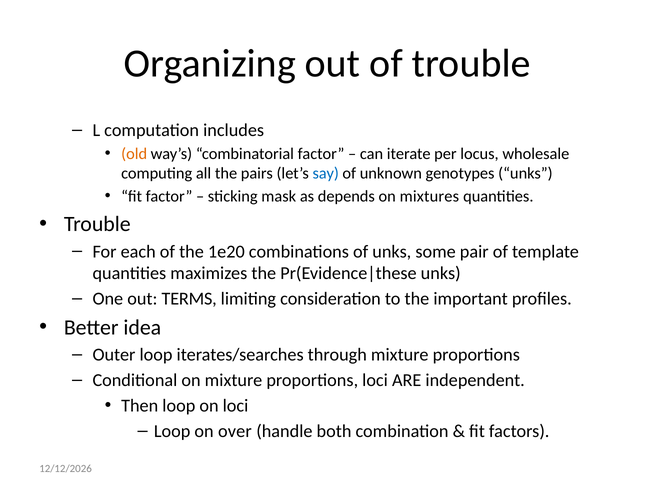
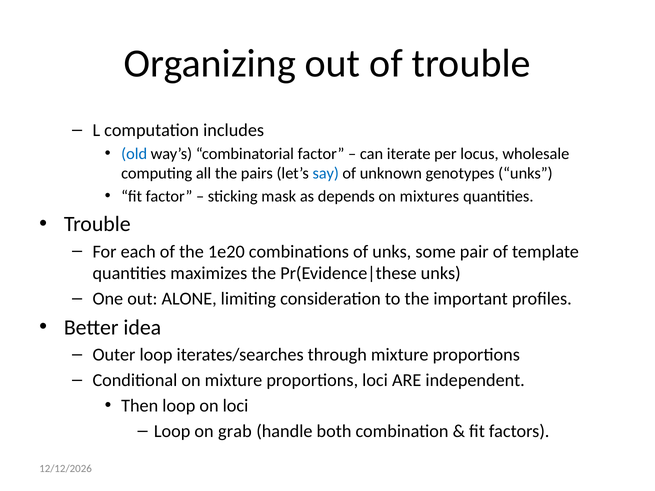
old colour: orange -> blue (134, 154)
TERMS: TERMS -> ALONE (189, 299)
over: over -> grab (235, 431)
